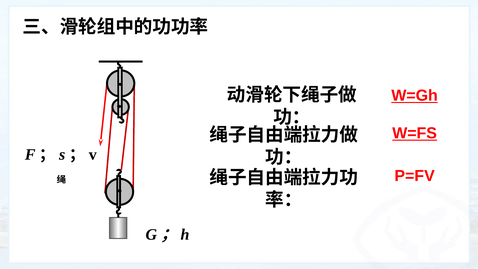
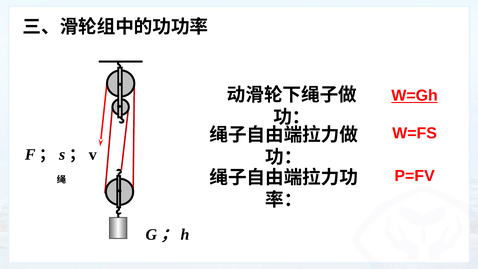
W=FS underline: present -> none (415, 133)
